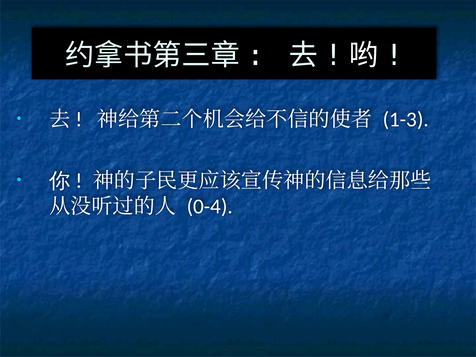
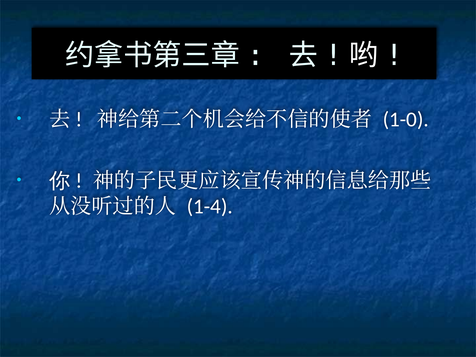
1-3: 1-3 -> 1-0 (406, 120)
0-4: 0-4 -> 1-4 (210, 206)
